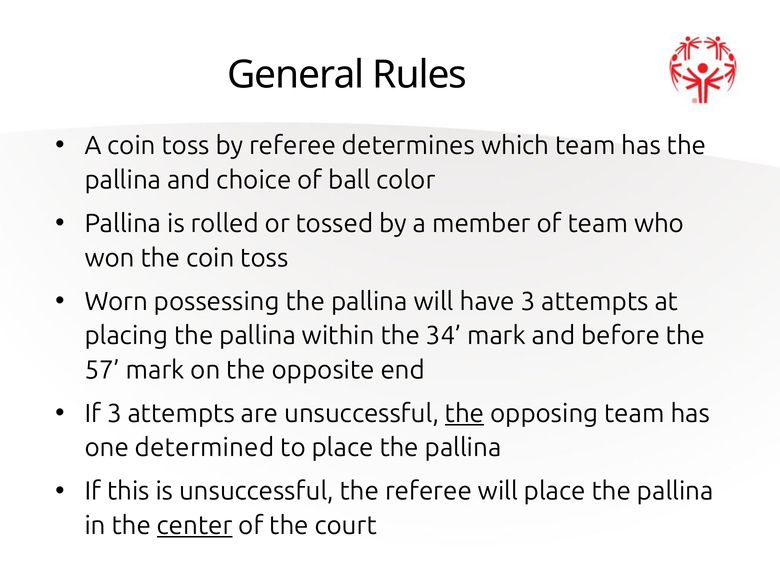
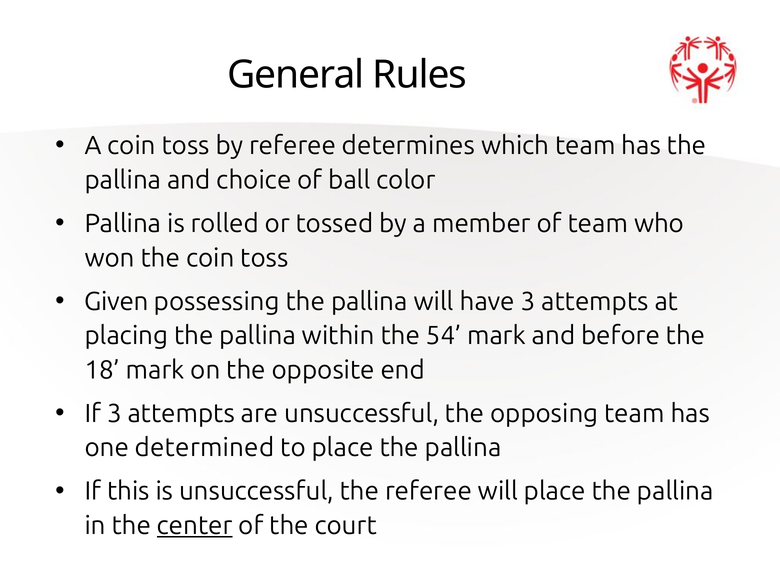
Worn: Worn -> Given (116, 301)
34: 34 -> 54 (444, 336)
57: 57 -> 18 (102, 370)
the underline: present -> none (465, 414)
